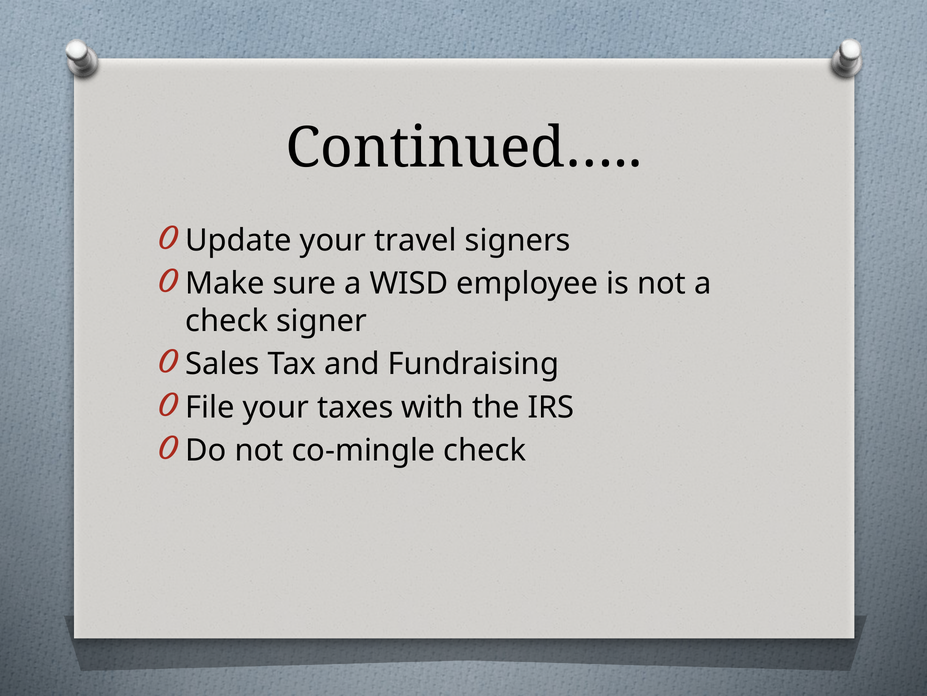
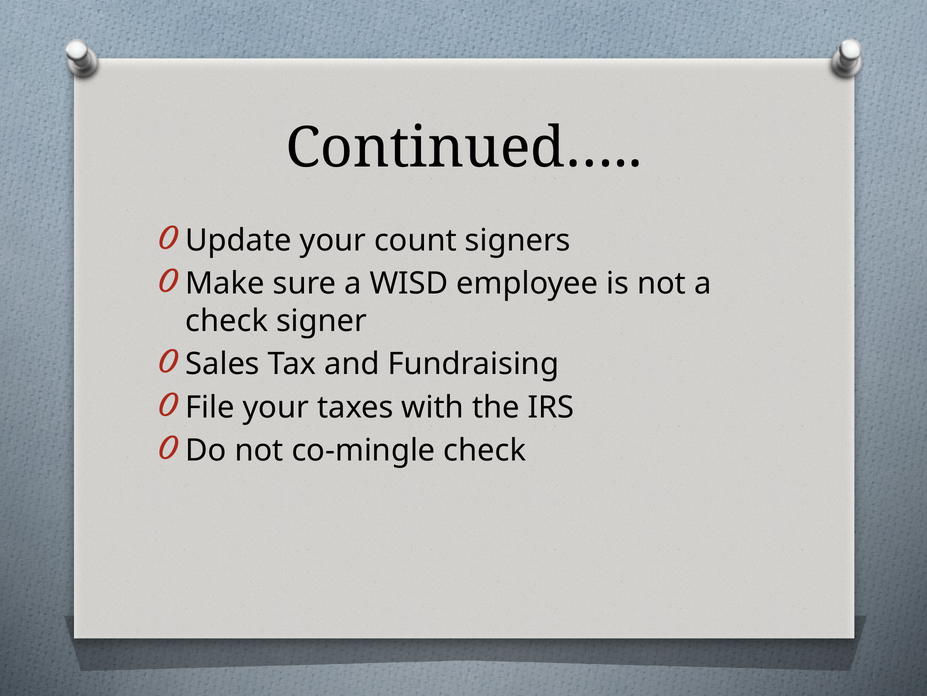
travel: travel -> count (416, 240)
